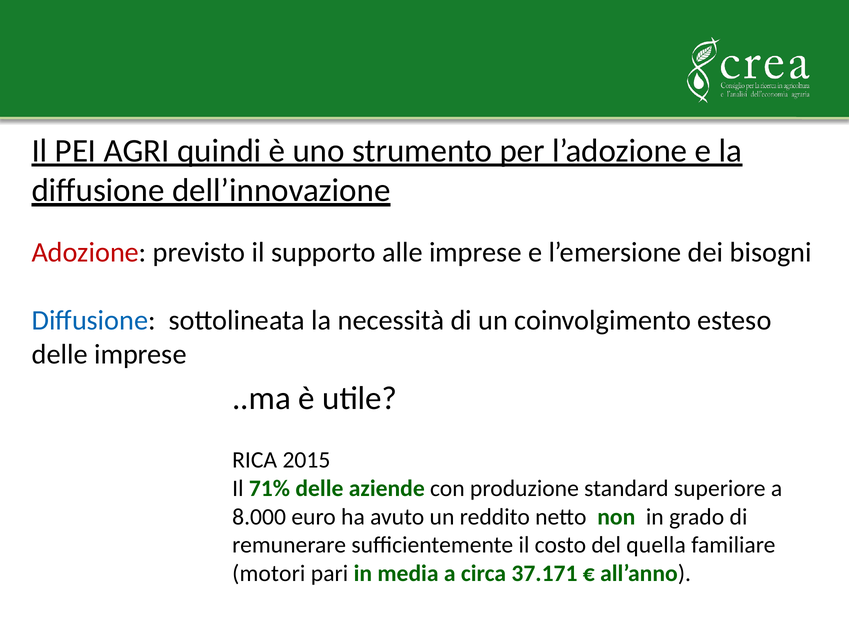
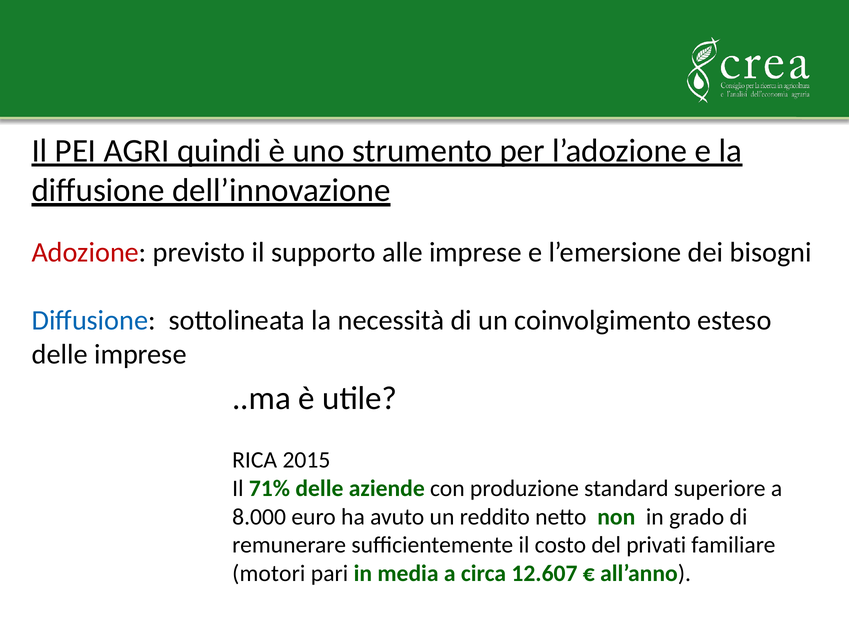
quella: quella -> privati (656, 545)
37.171: 37.171 -> 12.607 (544, 573)
